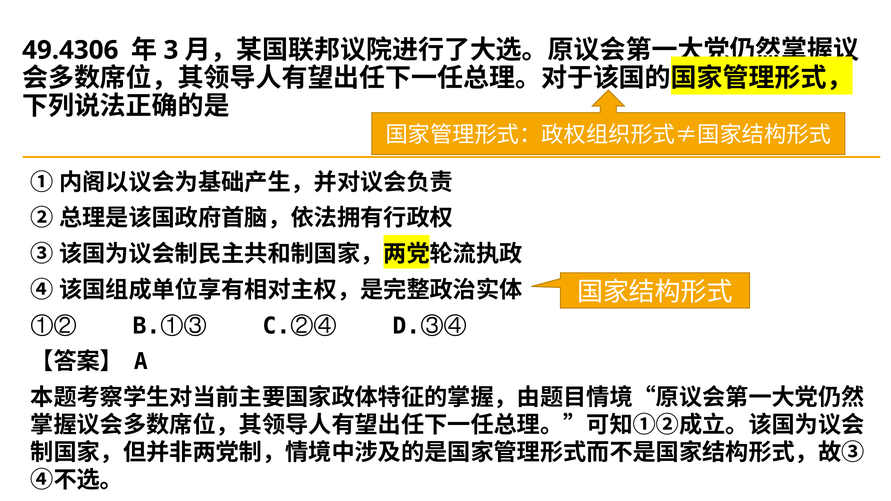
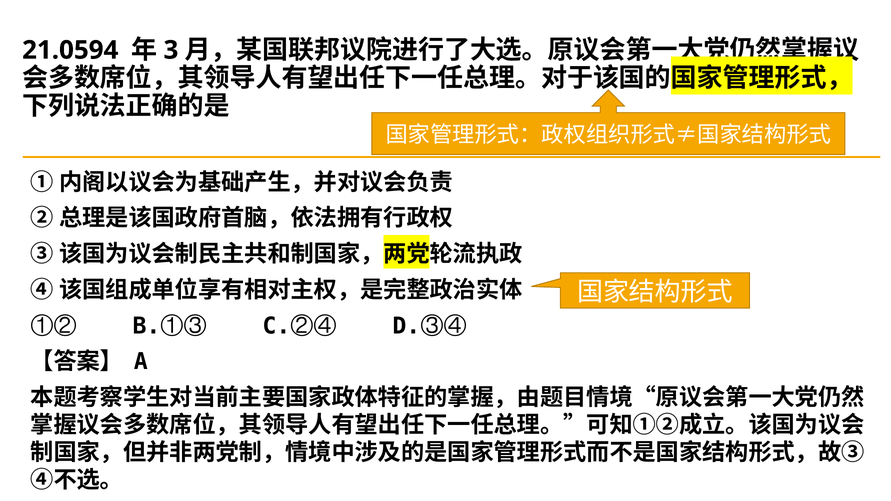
49.4306: 49.4306 -> 21.0594 (70, 50)
